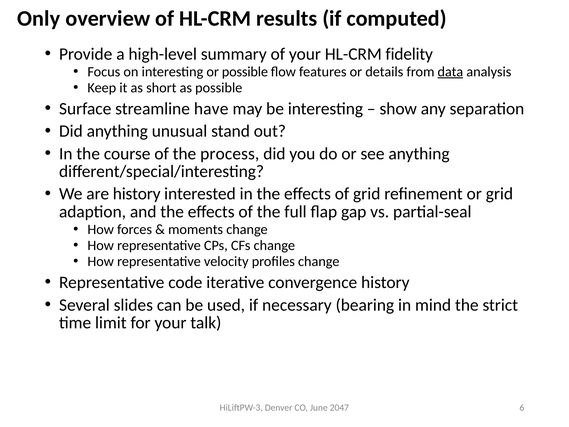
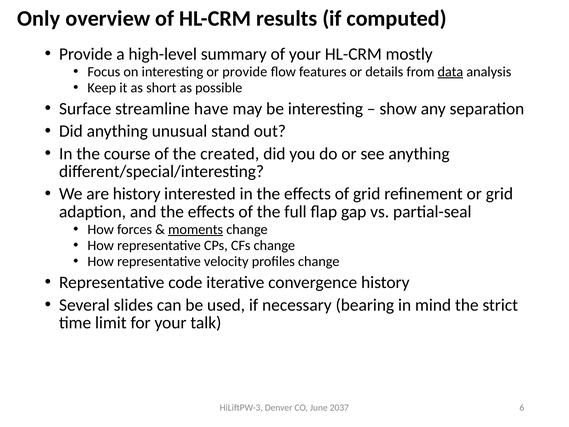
fidelity: fidelity -> mostly (409, 54)
or possible: possible -> provide (245, 72)
process: process -> created (230, 154)
moments underline: none -> present (196, 229)
2047: 2047 -> 2037 (339, 407)
